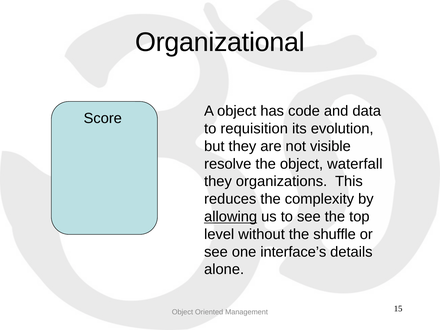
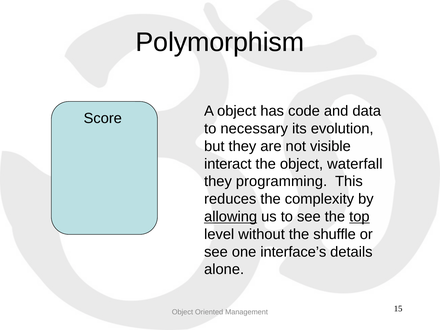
Organizational: Organizational -> Polymorphism (220, 42)
requisition: requisition -> necessary (254, 129)
resolve: resolve -> interact (228, 164)
organizations: organizations -> programming (282, 181)
top underline: none -> present (359, 217)
